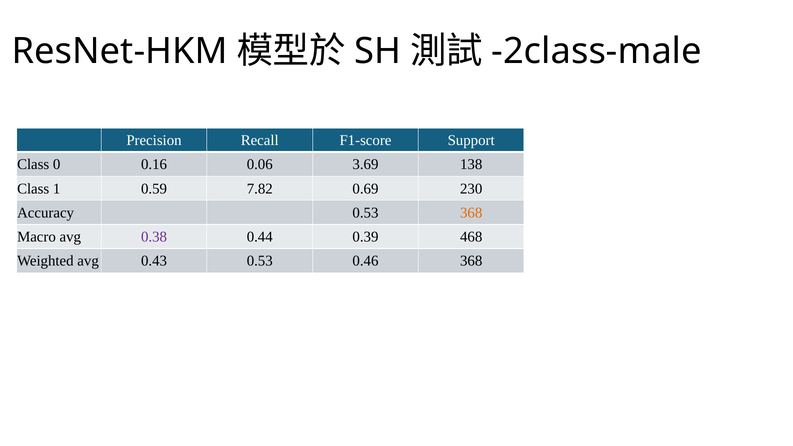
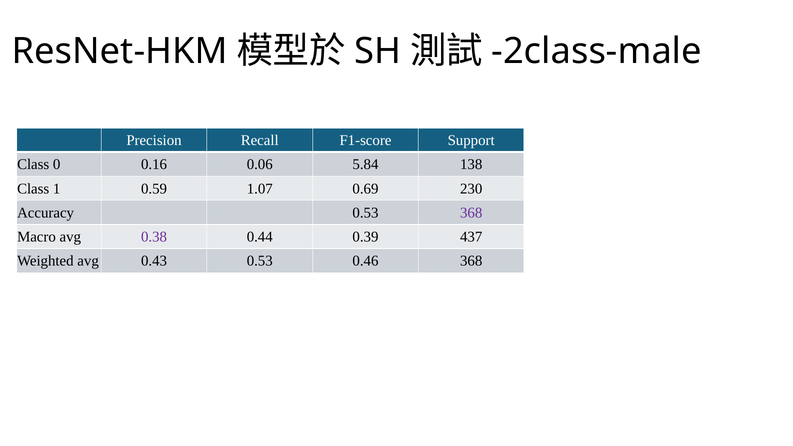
3.69: 3.69 -> 5.84 (365, 165)
7.82: 7.82 -> 1.07 (260, 189)
368 colour: orange -> purple (471, 213)
468: 468 -> 437 (471, 237)
